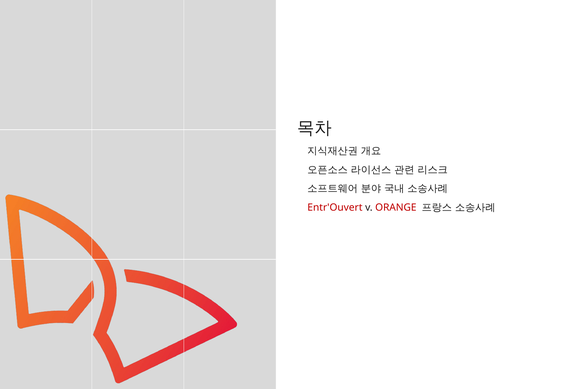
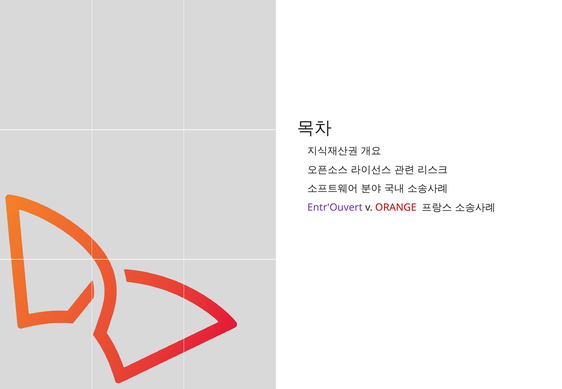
Entr'Ouvert colour: red -> purple (335, 207)
